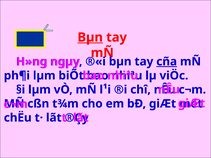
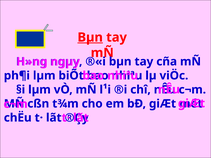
cña underline: present -> none (167, 62)
